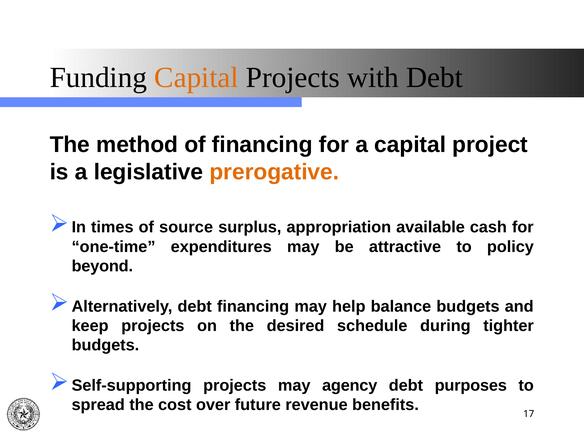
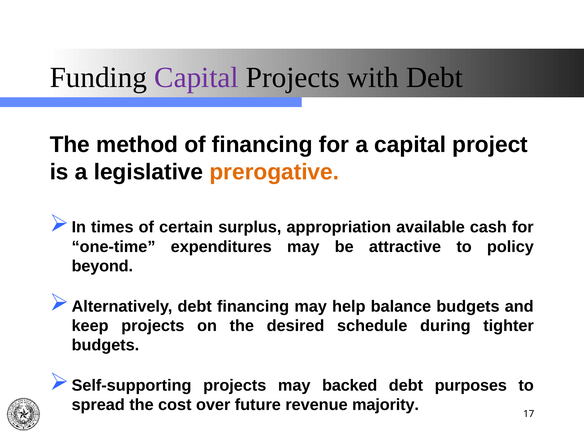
Capital colour: orange -> purple (196, 77)
source: source -> certain (186, 227)
agency: agency -> backed (350, 385)
benefits: benefits -> majority (386, 405)
